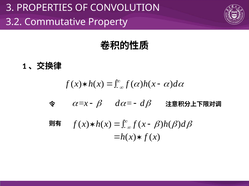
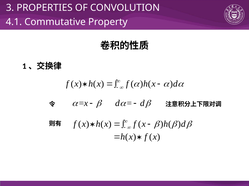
3.2: 3.2 -> 4.1 (14, 22)
